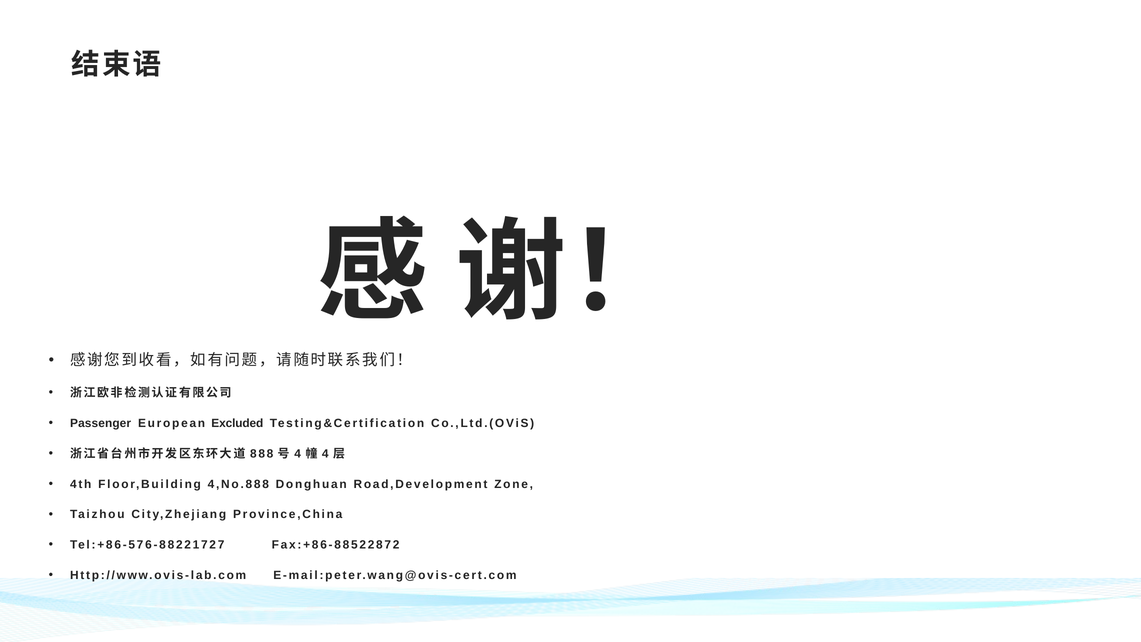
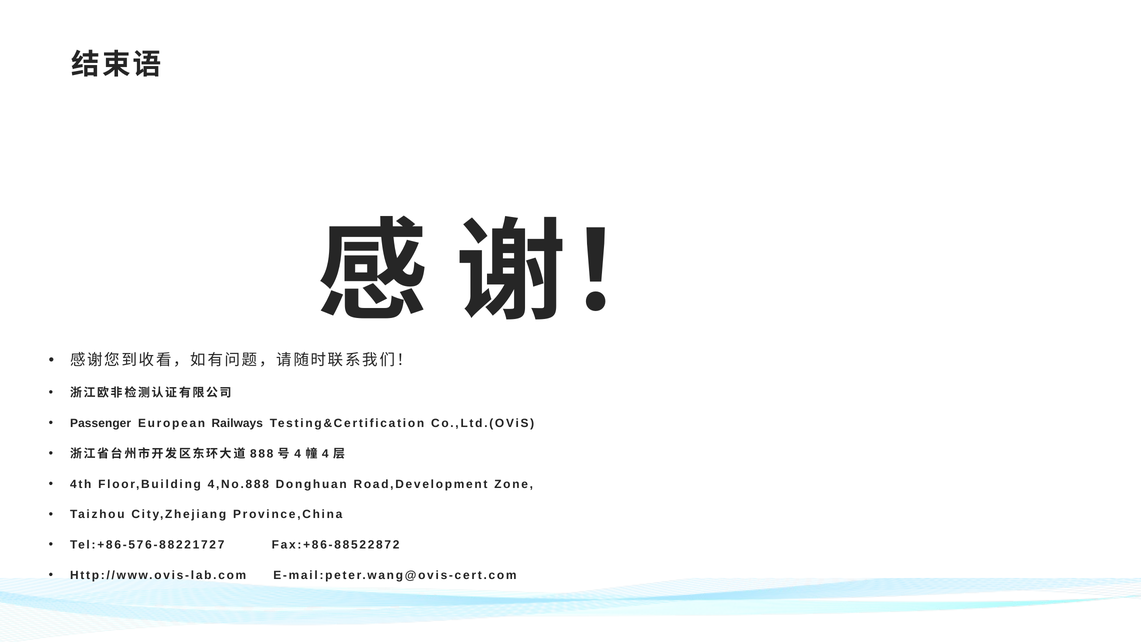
Excluded: Excluded -> Railways (237, 423)
